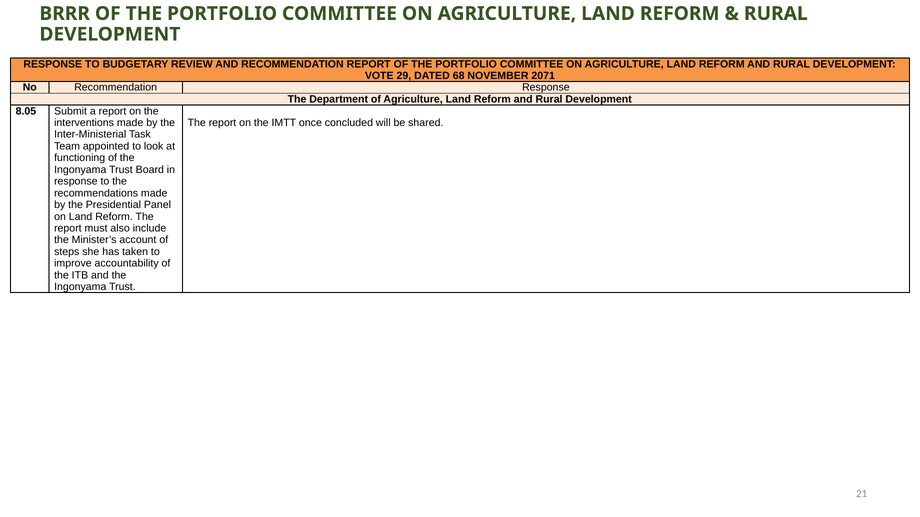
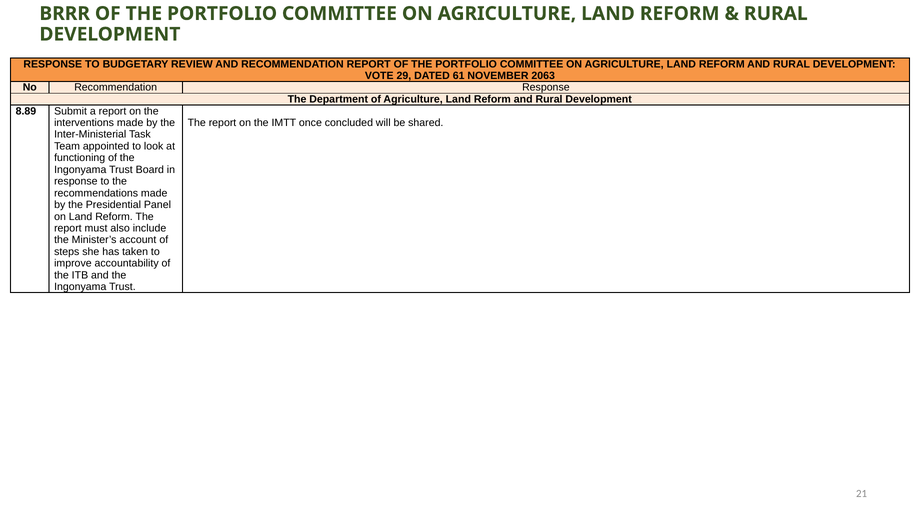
68: 68 -> 61 (459, 76)
2071: 2071 -> 2063 (543, 76)
8.05: 8.05 -> 8.89 (26, 111)
